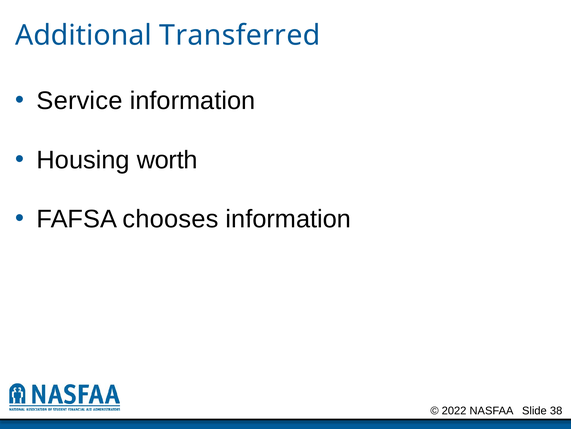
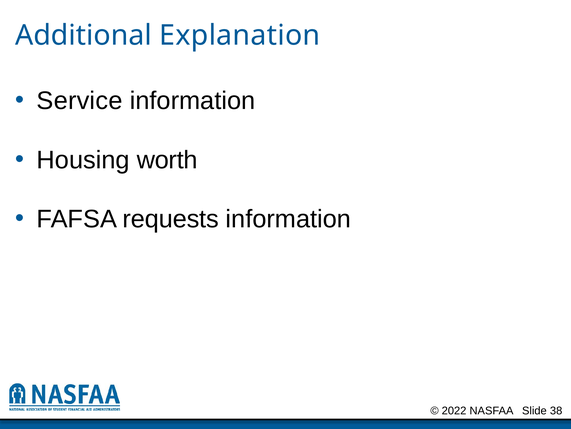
Transferred: Transferred -> Explanation (240, 35)
chooses: chooses -> requests (171, 219)
